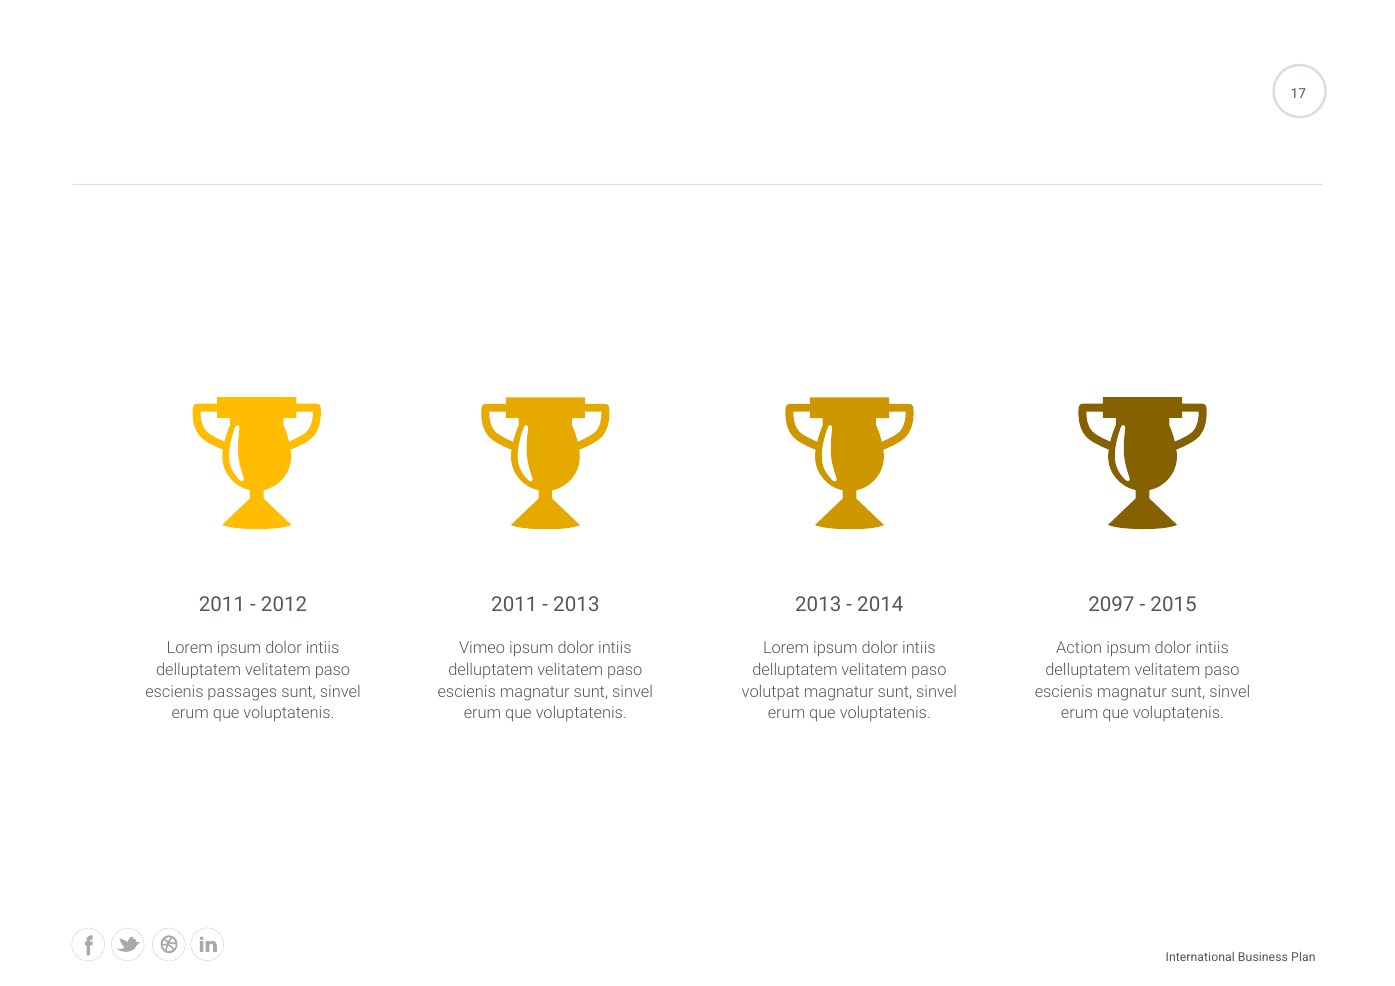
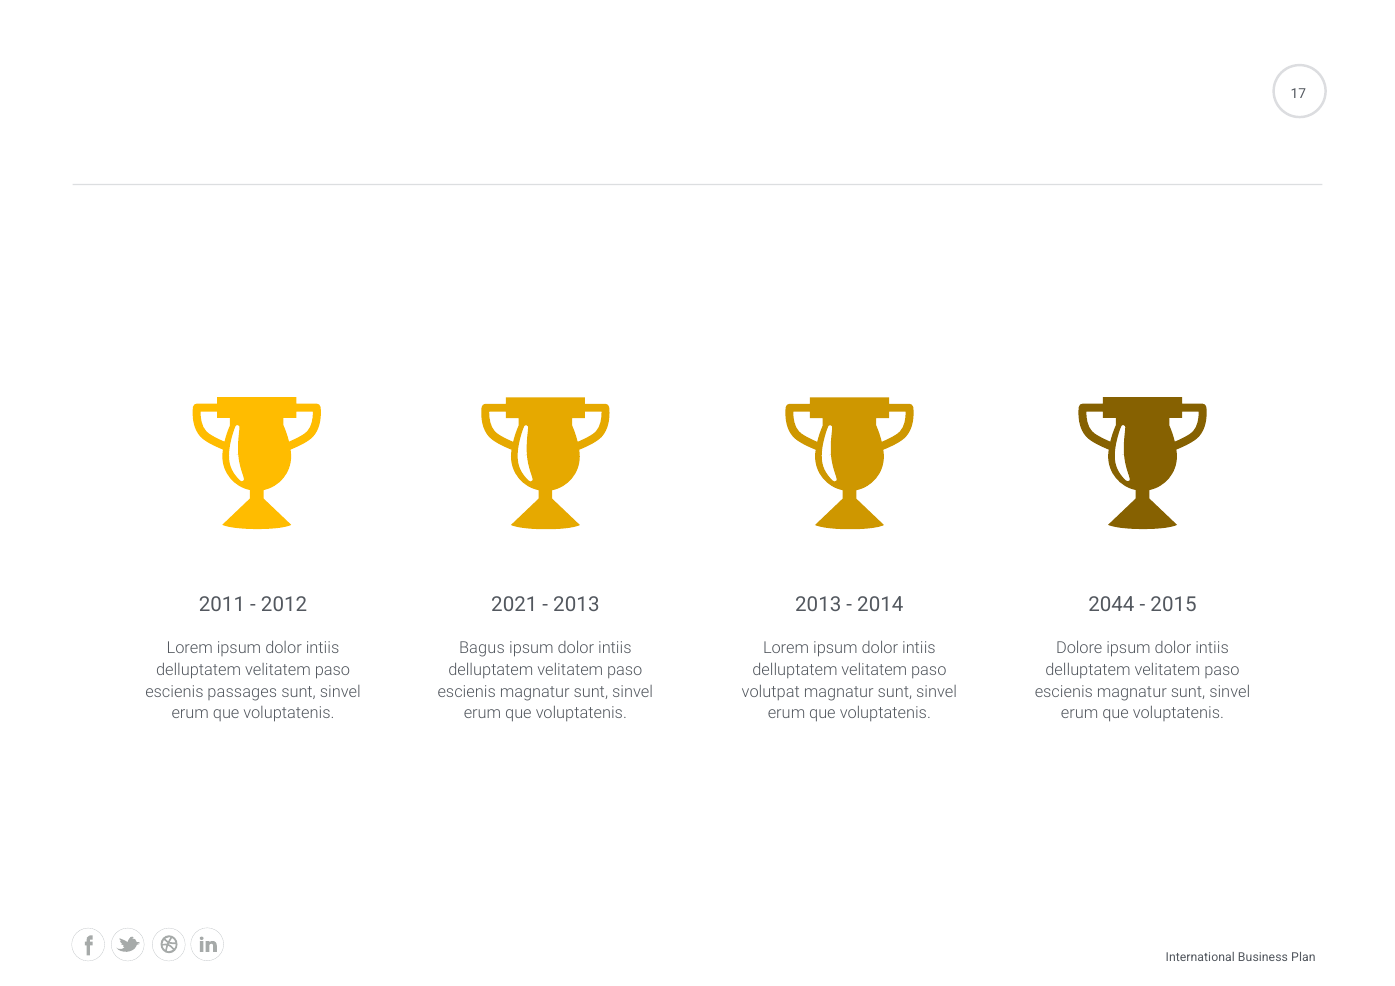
2011: 2011 -> 2021 (514, 604)
2097: 2097 -> 2044 (1111, 604)
Vimeo: Vimeo -> Bagus (482, 648)
Action: Action -> Dolore (1079, 648)
